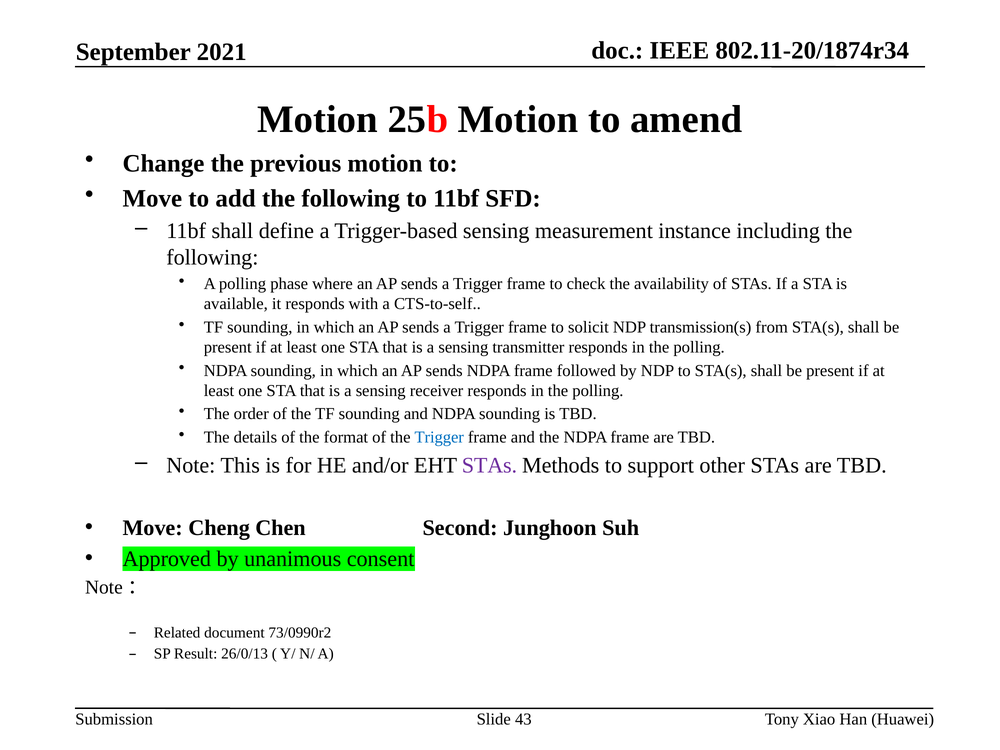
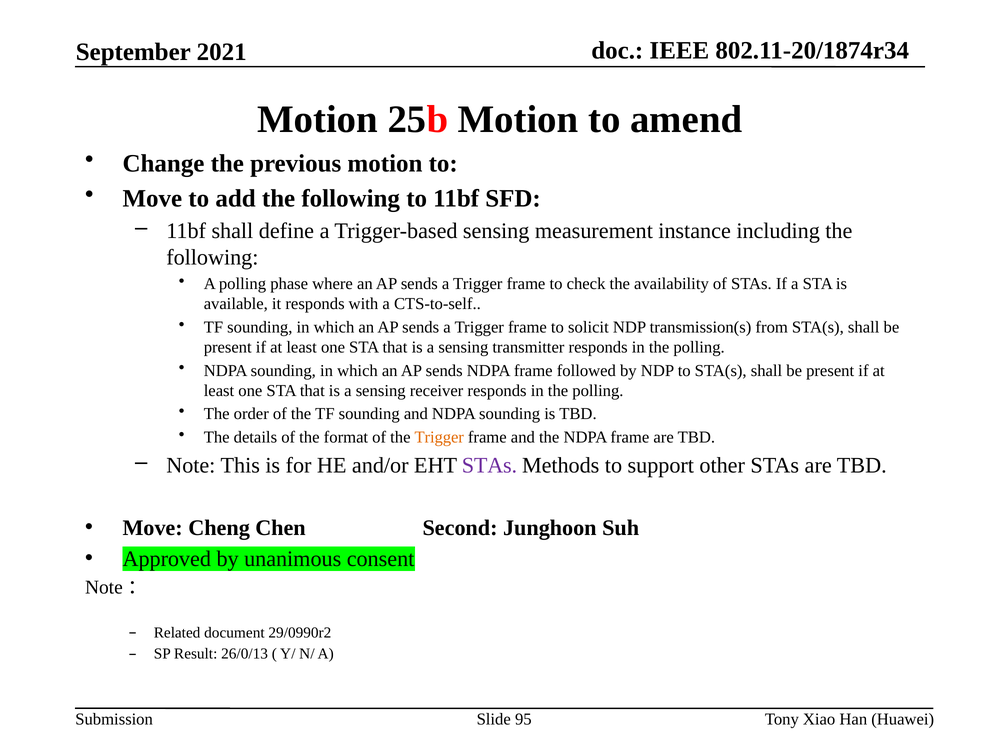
Trigger colour: blue -> orange (439, 437)
73/0990r2: 73/0990r2 -> 29/0990r2 (300, 633)
43: 43 -> 95 (523, 719)
